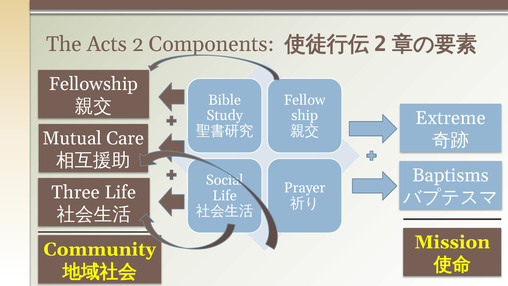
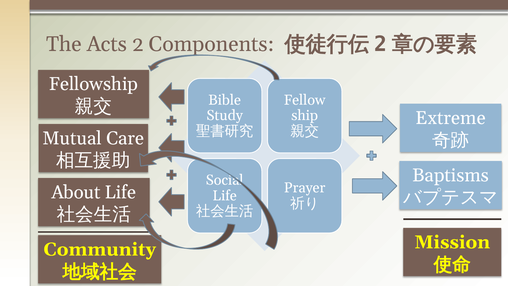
Three: Three -> About (76, 192)
